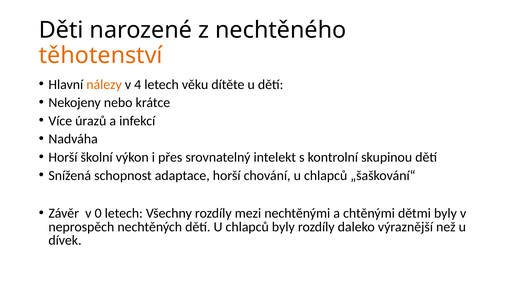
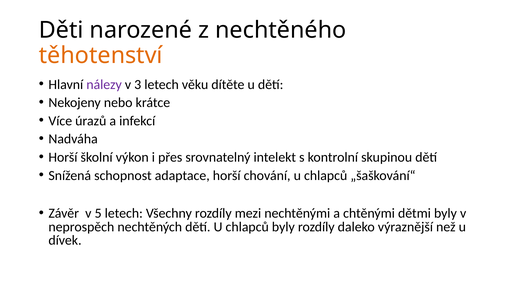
nálezy colour: orange -> purple (104, 84)
4: 4 -> 3 (138, 84)
0: 0 -> 5 (98, 213)
